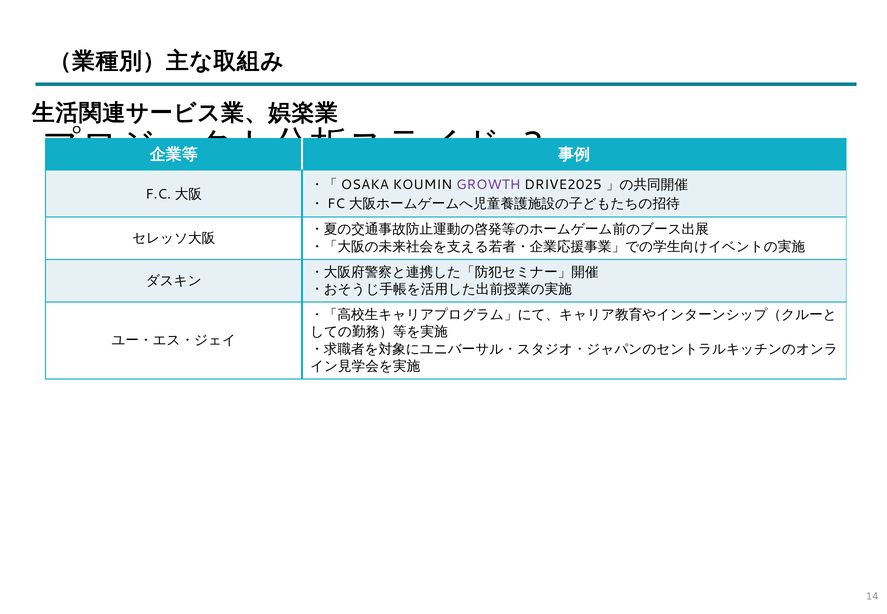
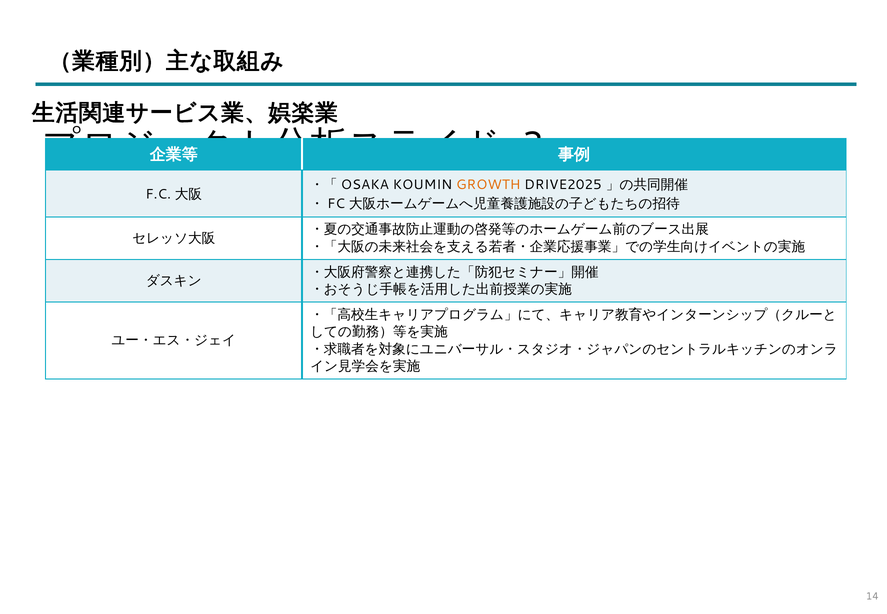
GROWTH colour: purple -> orange (488, 185)
